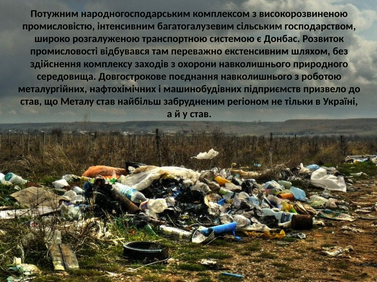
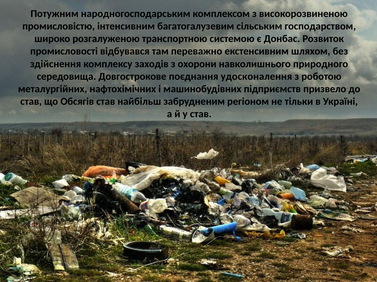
поєднання навколишнього: навколишнього -> удосконалення (256, 77)
Металу: Металу -> Обсягів (77, 102)
